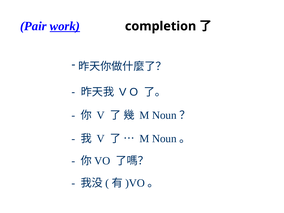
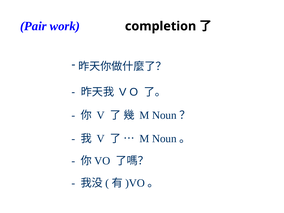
work underline: present -> none (65, 26)
